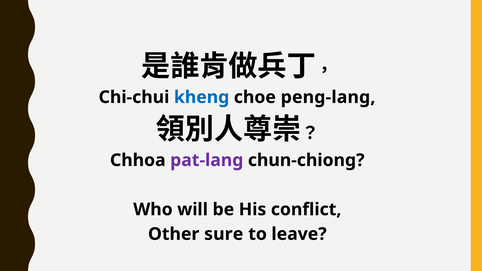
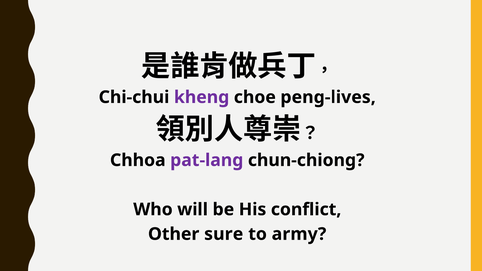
kheng colour: blue -> purple (202, 97)
peng-lang: peng-lang -> peng-lives (328, 97)
leave: leave -> army (299, 234)
